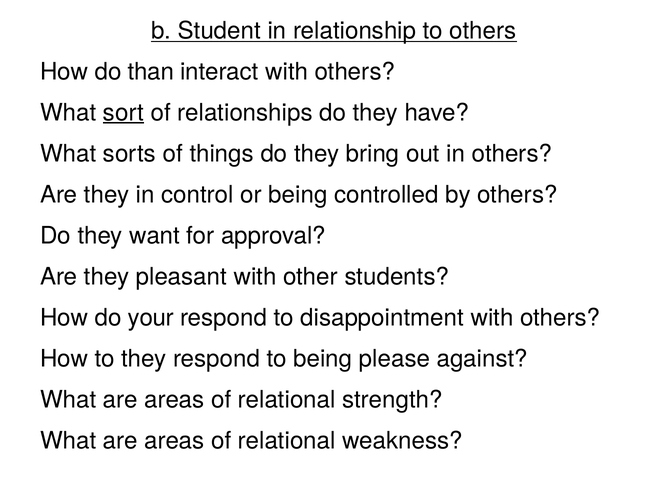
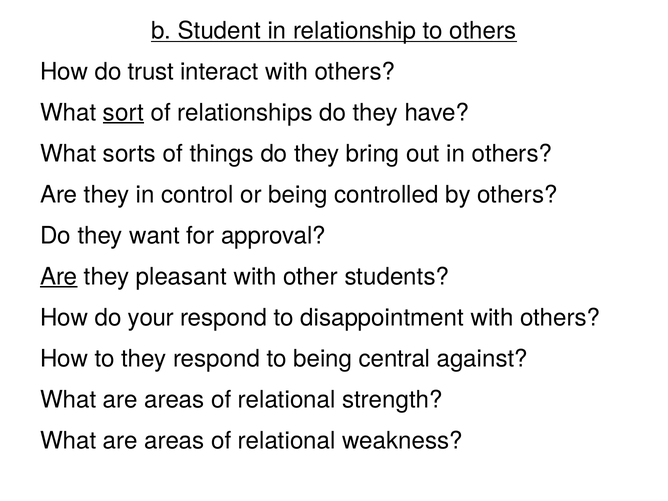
than: than -> trust (151, 72)
Are underline: none -> present (59, 277)
please: please -> central (395, 359)
